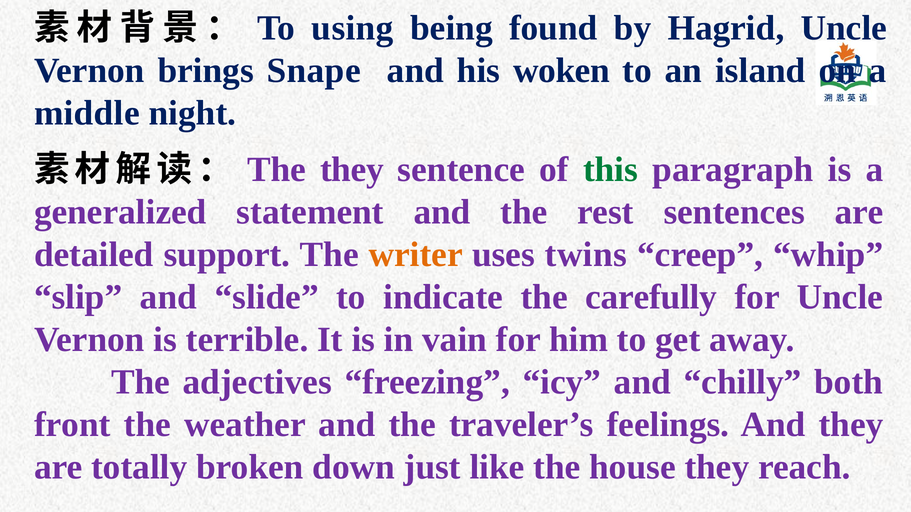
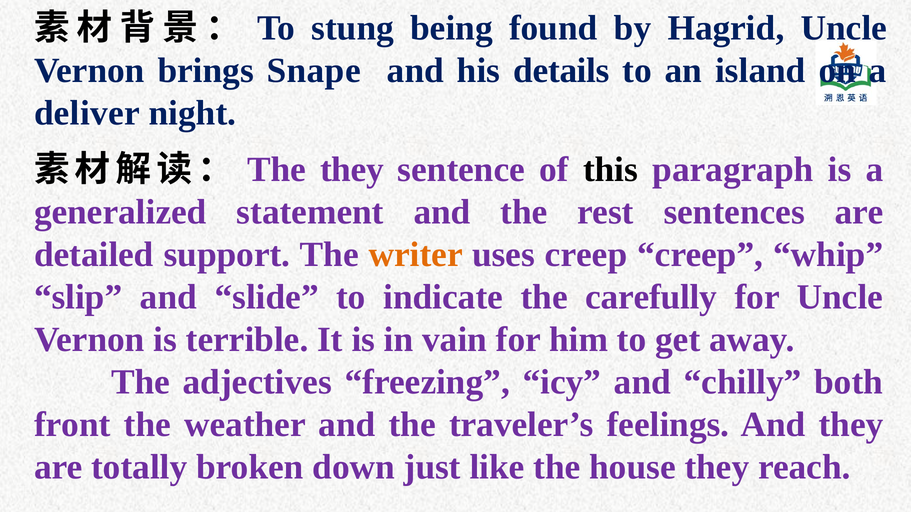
using: using -> stung (353, 28)
woken: woken -> details (562, 71)
middle: middle -> deliver (87, 113)
this colour: green -> black (611, 170)
uses twins: twins -> creep (586, 255)
